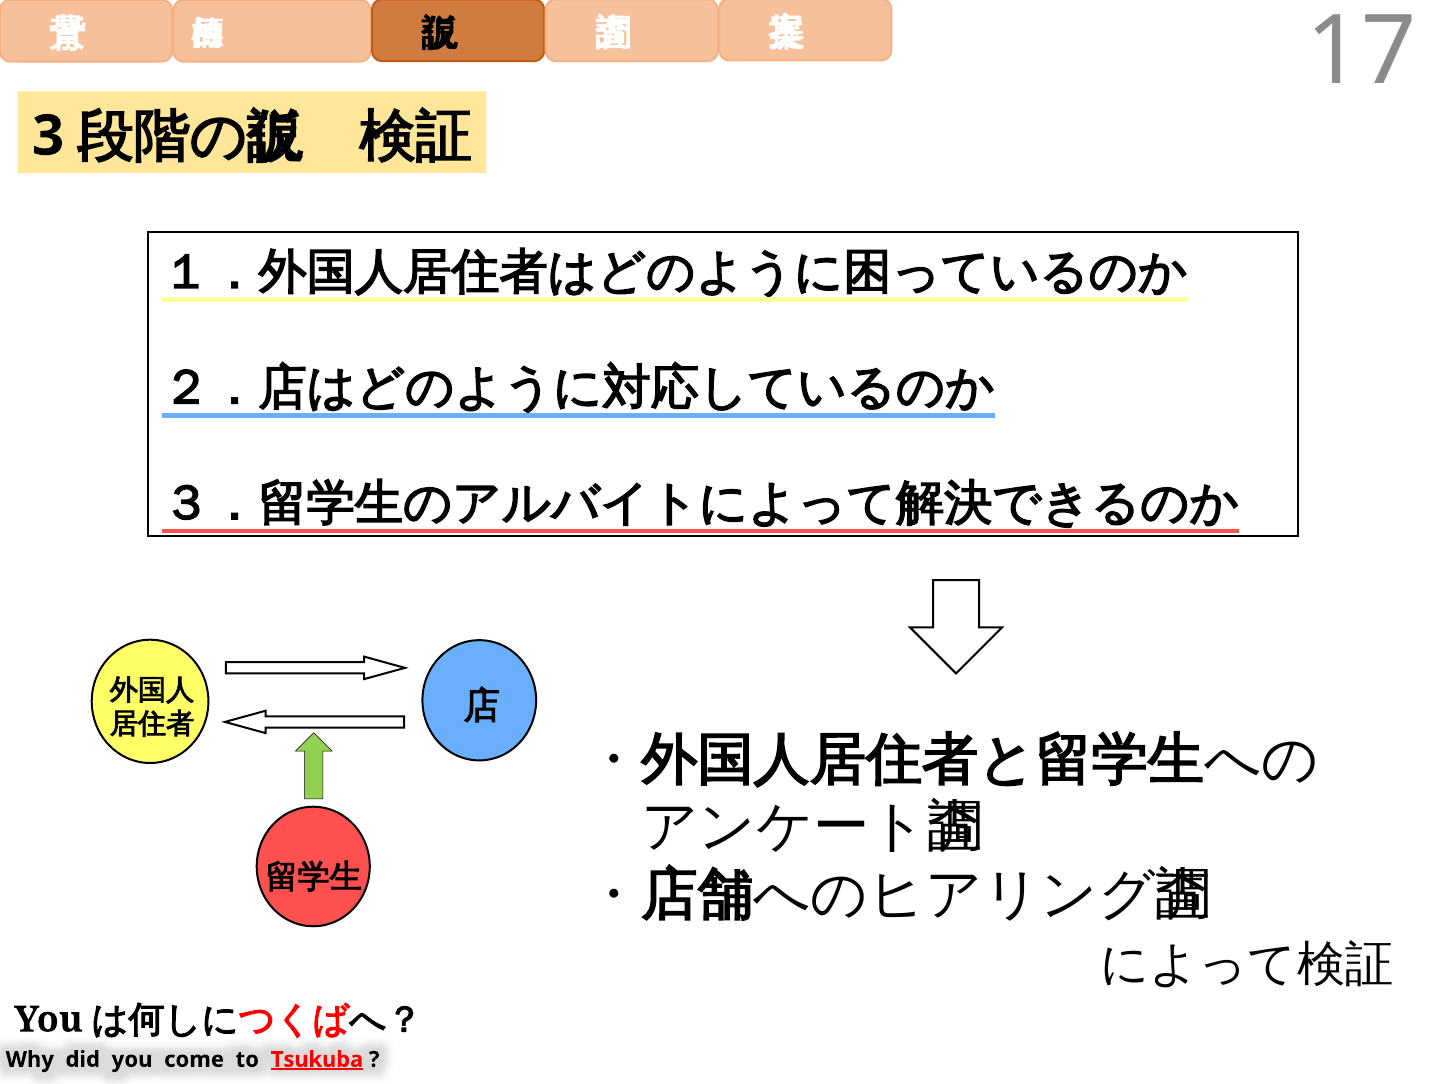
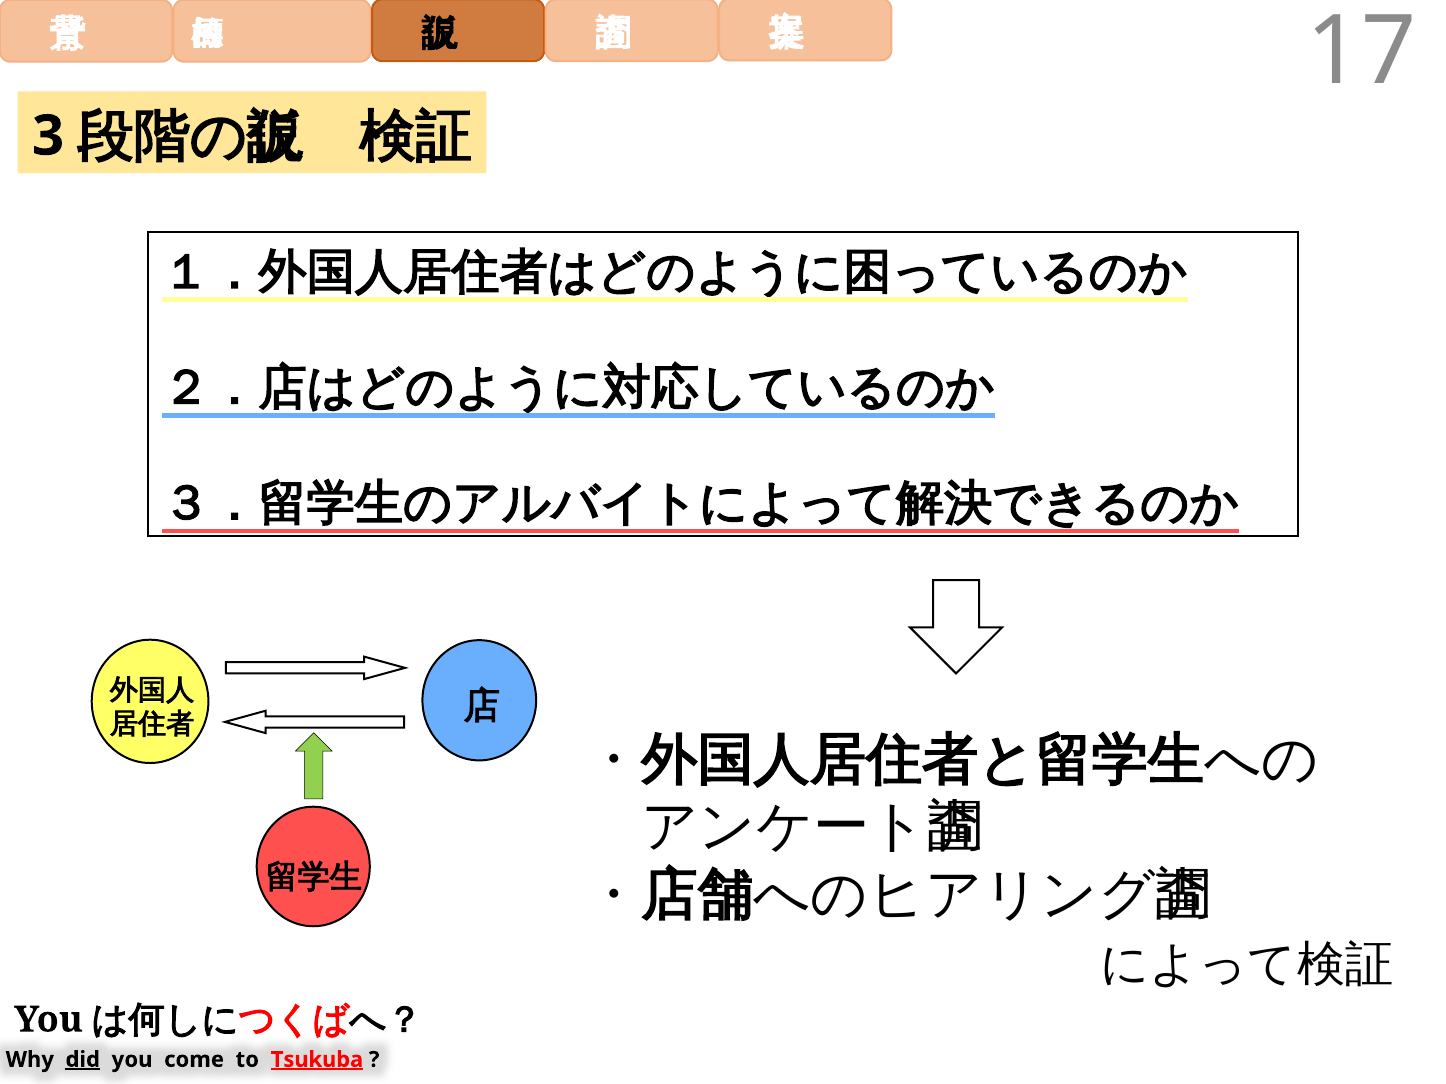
did underline: none -> present (83, 1060)
